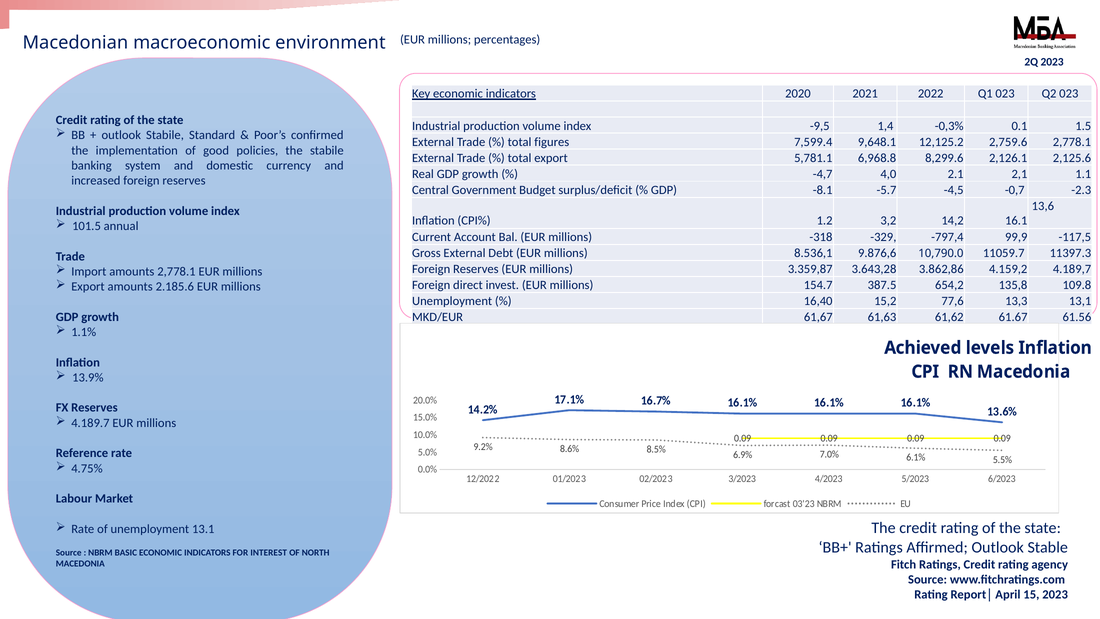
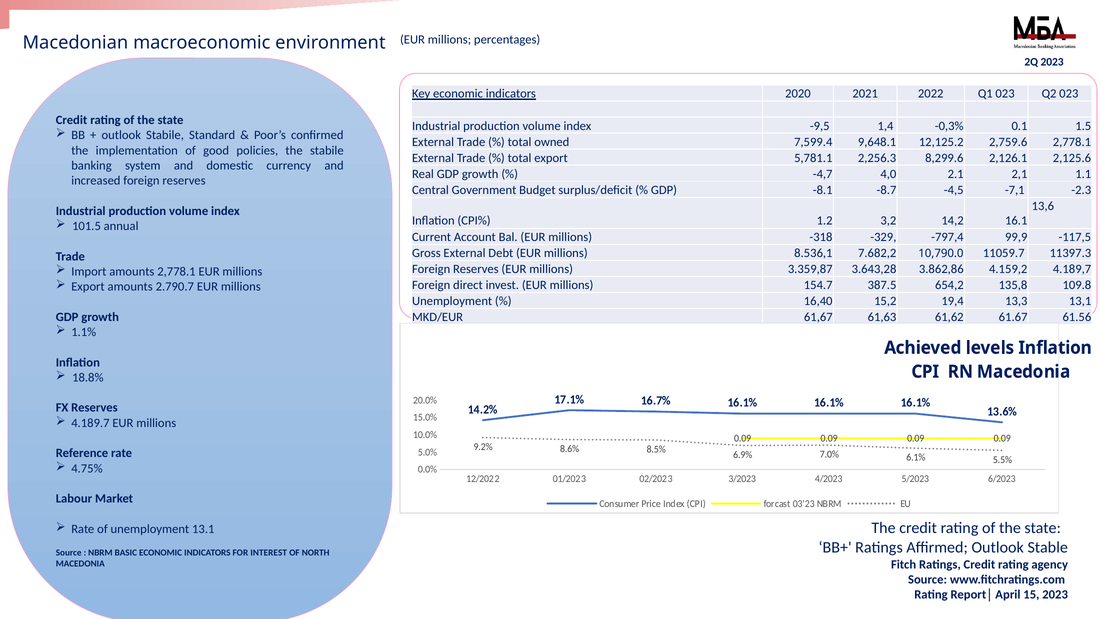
figures: figures -> owned (552, 142)
6,968.8: 6,968.8 -> 2,256.3 (877, 158)
-5.7: -5.7 -> -8.7 (887, 190)
-0,7: -0,7 -> -7,1 (1015, 190)
9.876,6: 9.876,6 -> 7.682,2 (877, 253)
2.185.6: 2.185.6 -> 2.790.7 (175, 287)
77,6: 77,6 -> 19,4 (953, 301)
13.9%: 13.9% -> 18.8% (88, 377)
